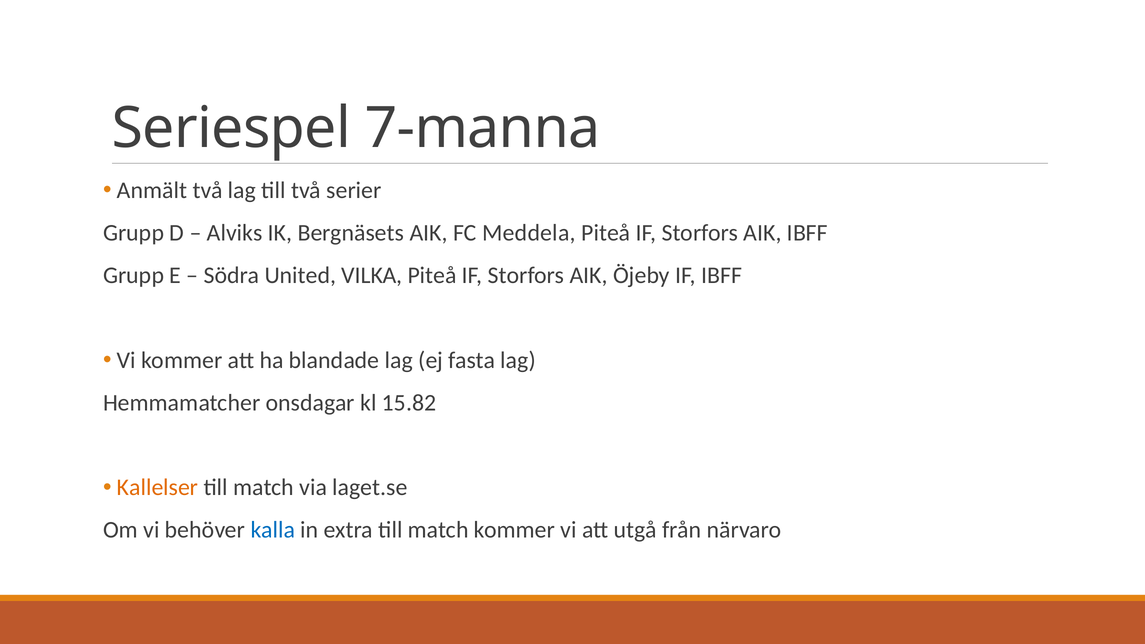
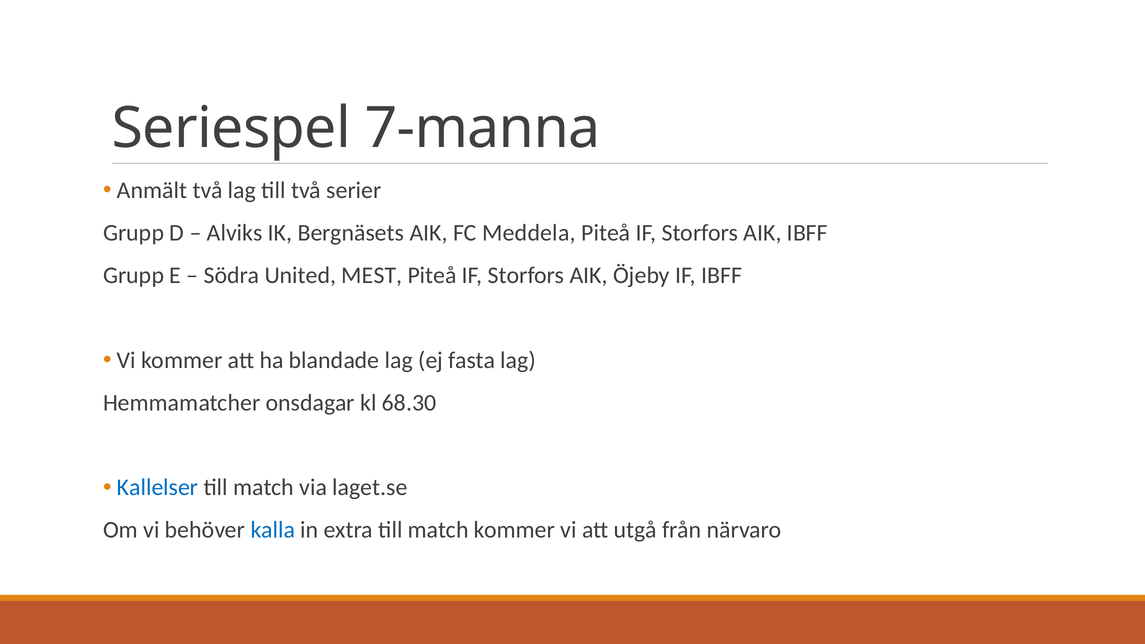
VILKA: VILKA -> MEST (372, 275)
15.82: 15.82 -> 68.30 (409, 403)
Kallelser colour: orange -> blue (158, 488)
